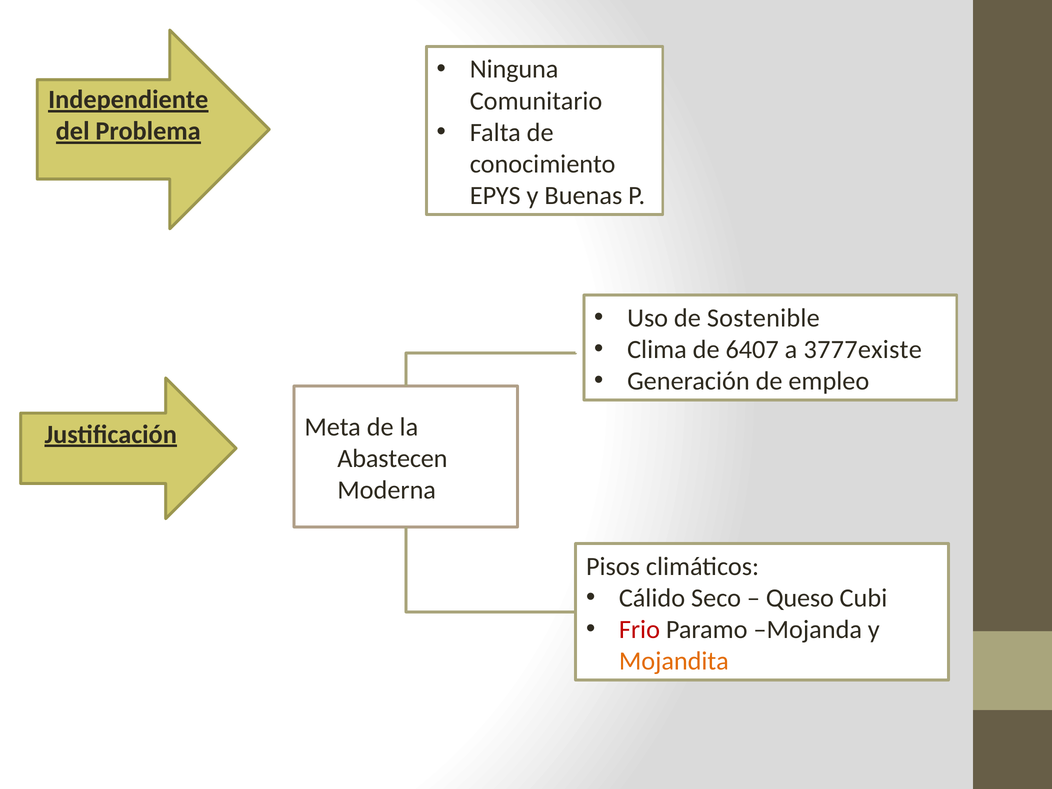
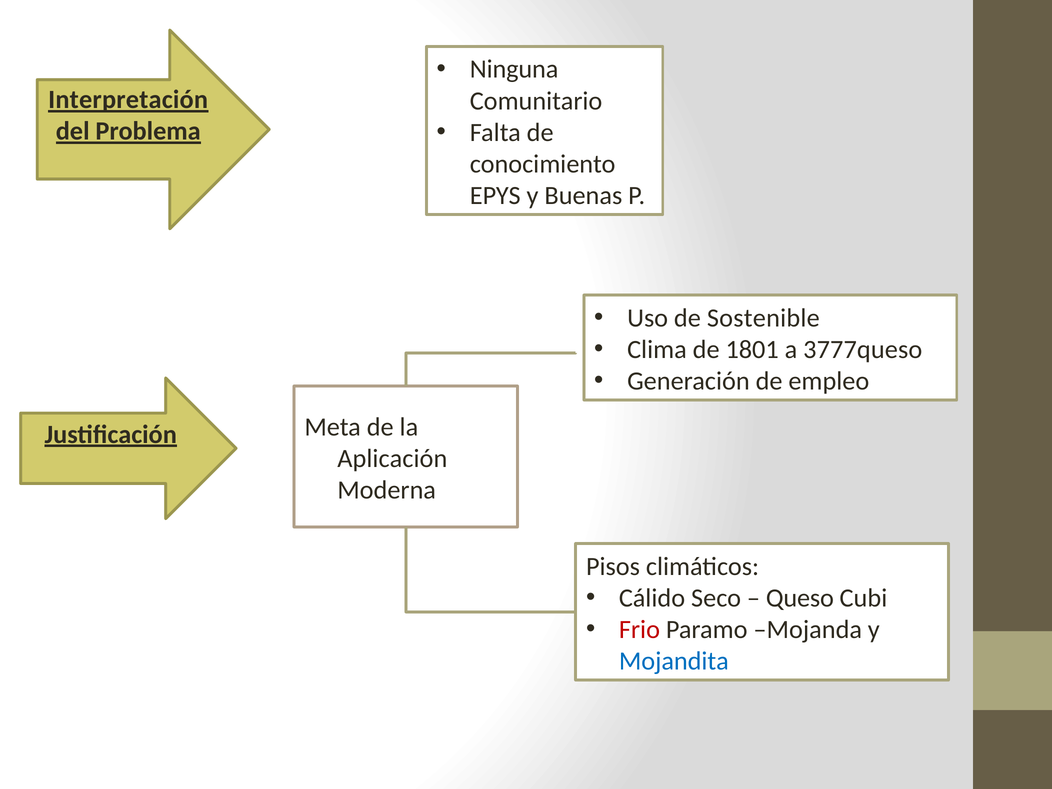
Independiente: Independiente -> Interpretación (128, 100)
6407: 6407 -> 1801 (752, 349)
3777existe: 3777existe -> 3777queso (863, 349)
Abastecen: Abastecen -> Aplicación (392, 458)
Mojandita colour: orange -> blue (674, 661)
